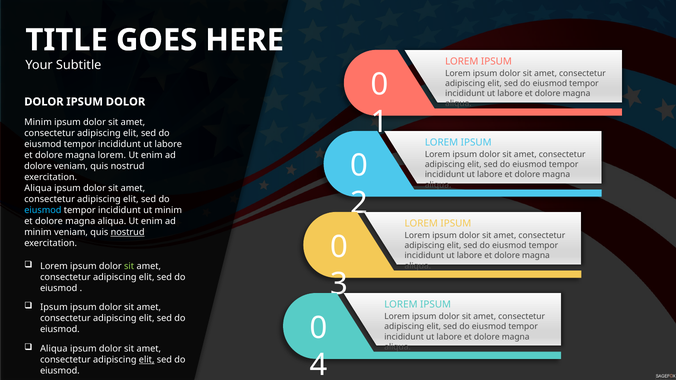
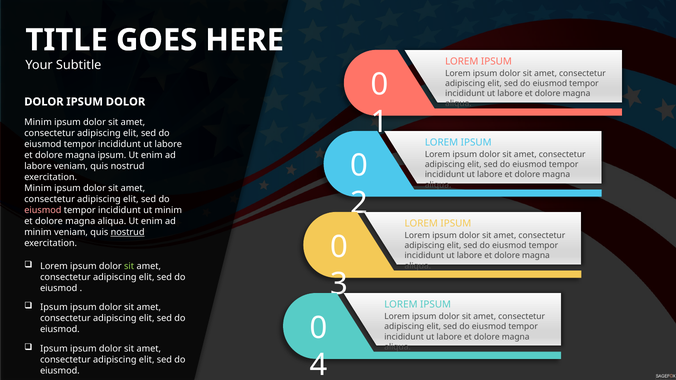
magna lorem: lorem -> ipsum (112, 155)
dolore: dolore -> labore (38, 166)
Aliqua: Aliqua -> Minim (38, 188)
eiusmod colour: light blue -> pink (43, 210)
Aliqua: Aliqua -> Ipsum (54, 349)
elit underline: present -> none (147, 360)
